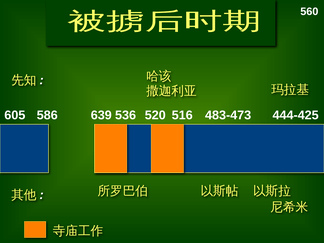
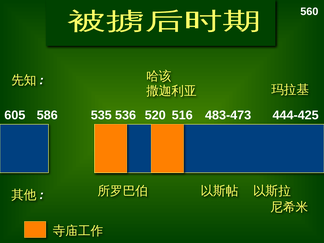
639: 639 -> 535 (101, 115)
